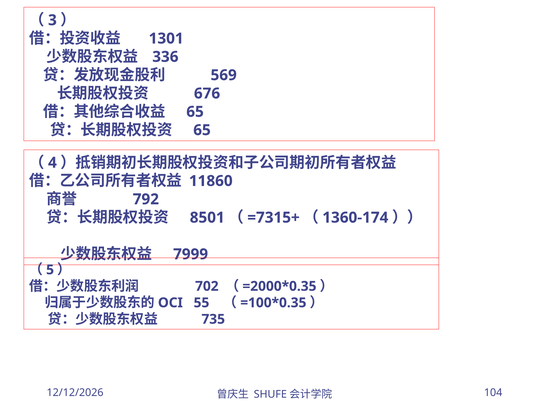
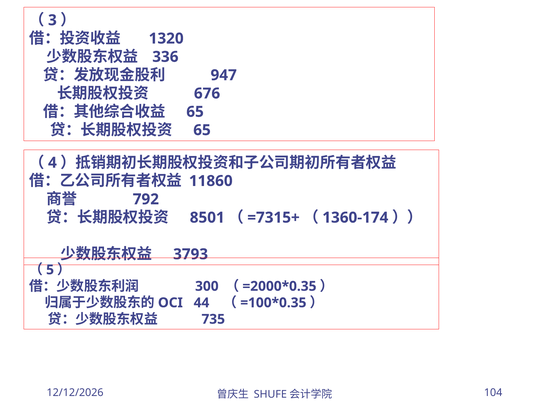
1301: 1301 -> 1320 (166, 38)
569: 569 -> 947 (224, 75)
7999: 7999 -> 3793 (191, 254)
702: 702 -> 300 (207, 286)
55: 55 -> 44 (201, 303)
